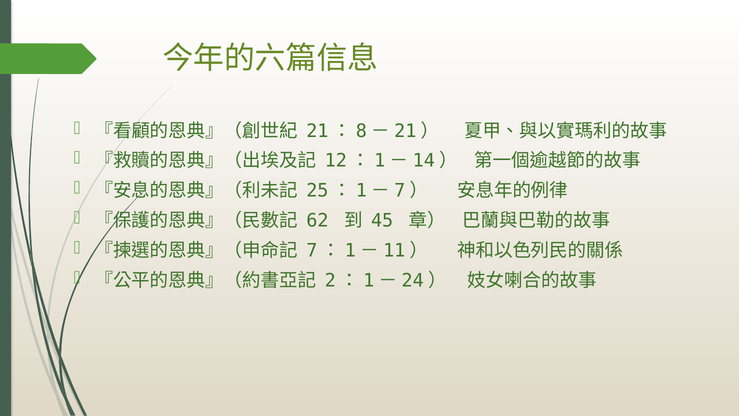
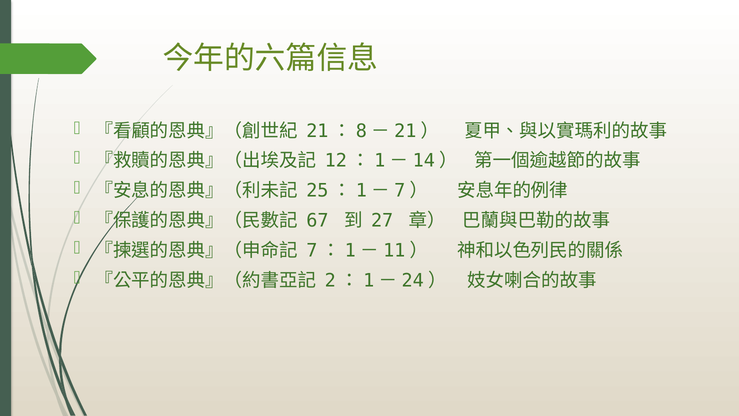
62: 62 -> 67 (317, 220)
45: 45 -> 27 (382, 220)
